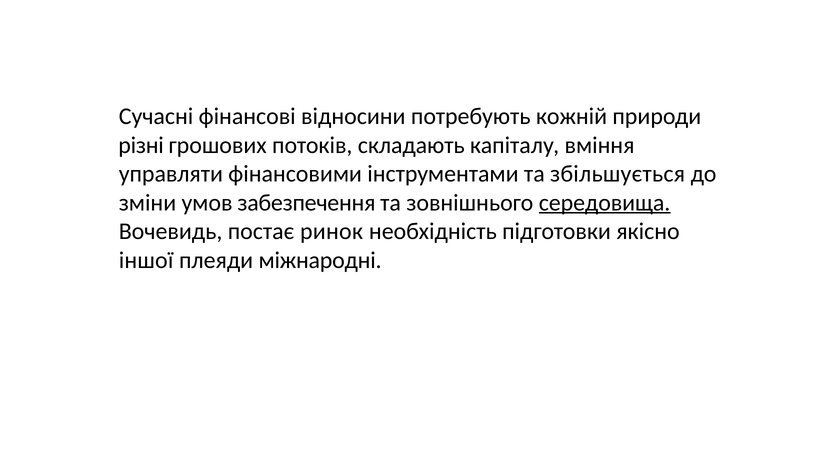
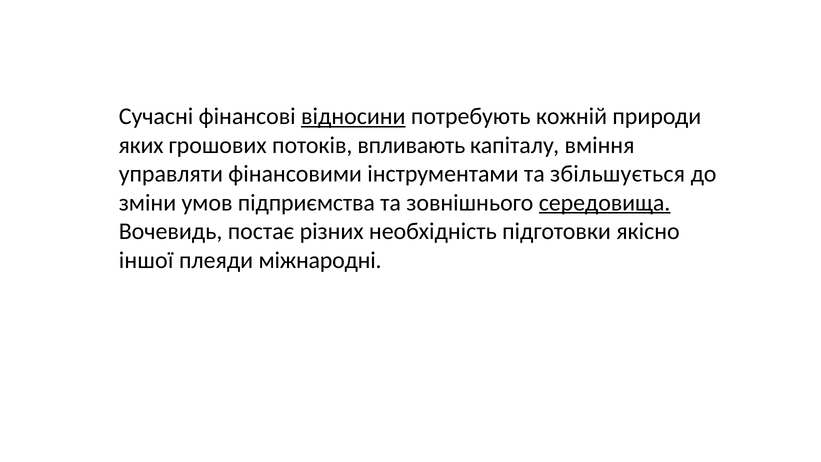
відносини underline: none -> present (353, 116)
різні: різні -> яких (141, 145)
складають: складають -> впливають (411, 145)
забезпечення: забезпечення -> підприємства (306, 203)
ринок: ринок -> різних (332, 231)
